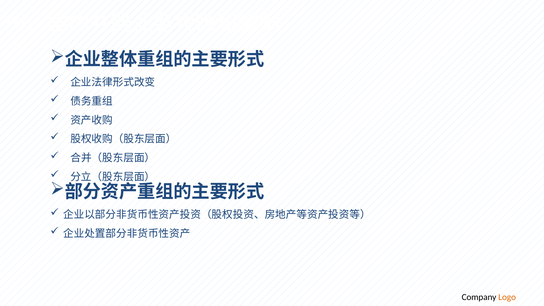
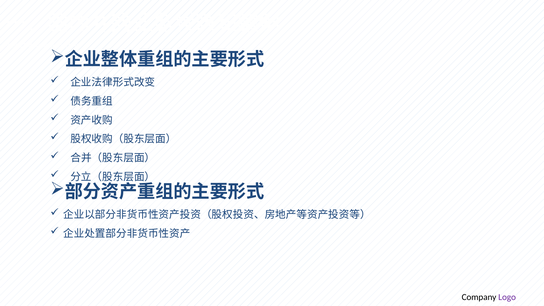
Logo colour: orange -> purple (507, 297)
